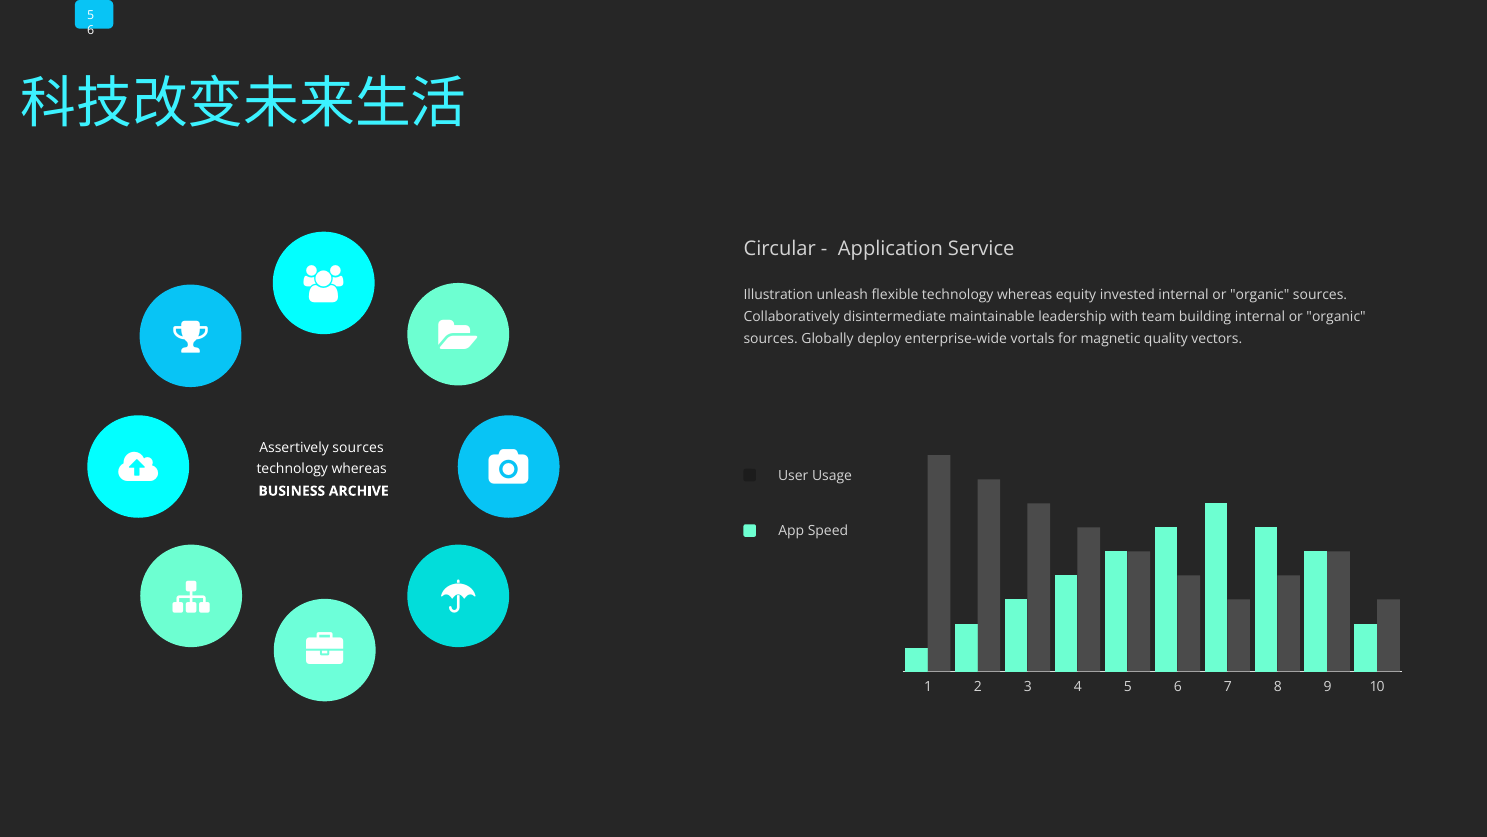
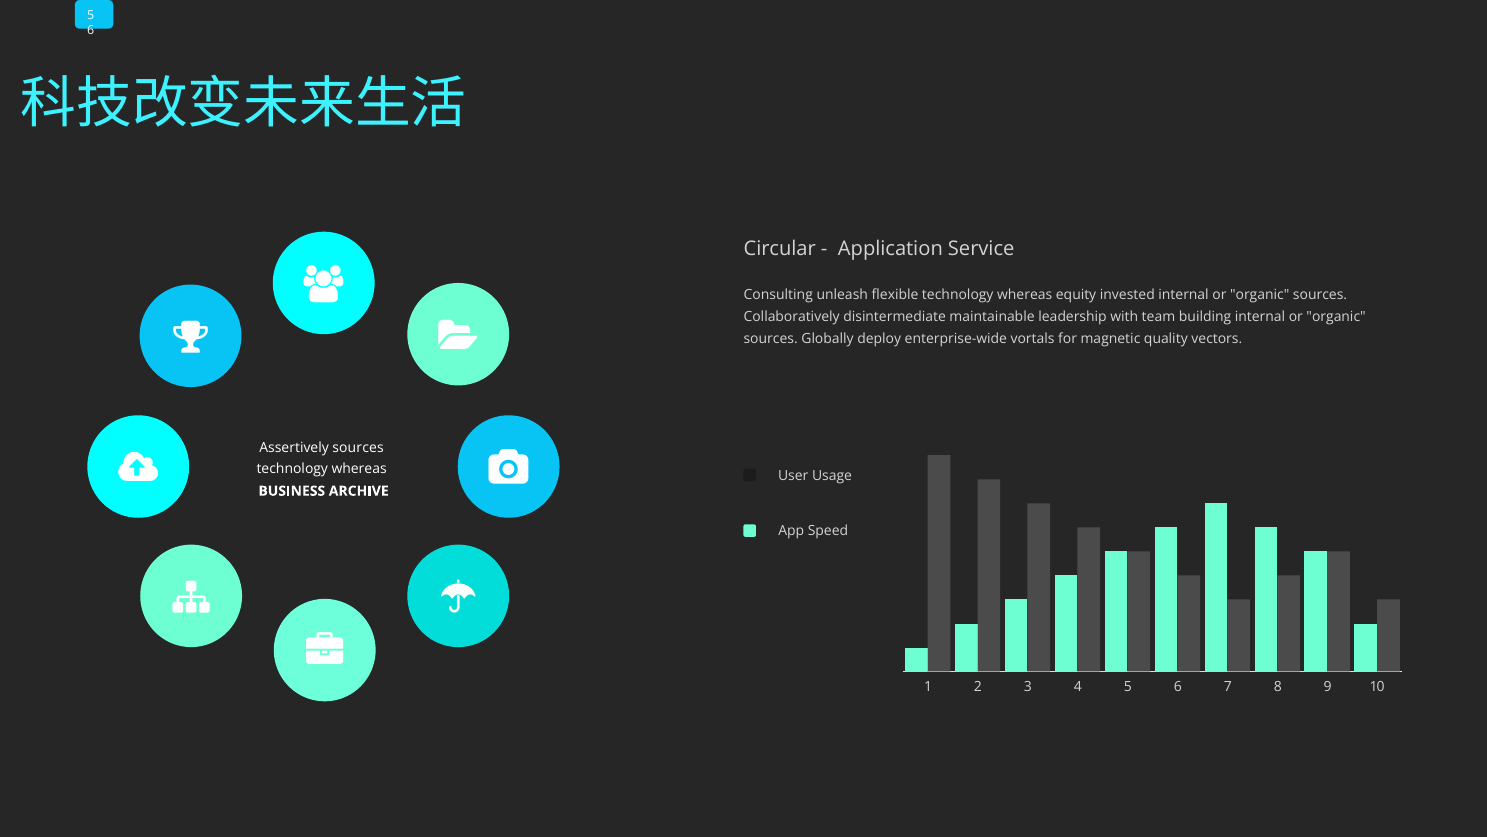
Illustration: Illustration -> Consulting (778, 295)
